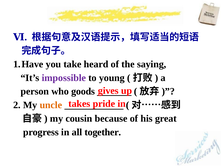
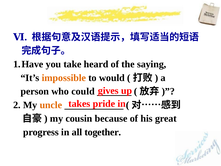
impossible colour: purple -> orange (64, 78)
young: young -> would (112, 78)
goods: goods -> could (83, 91)
